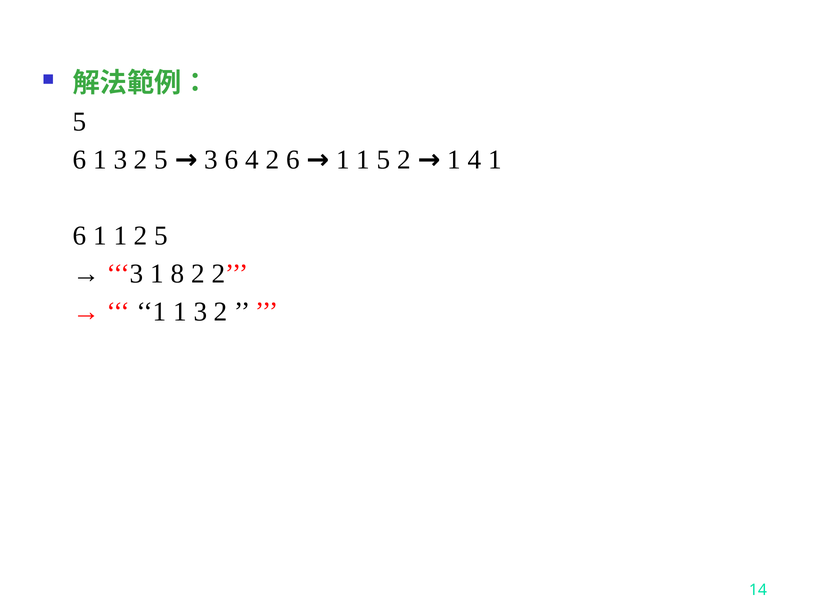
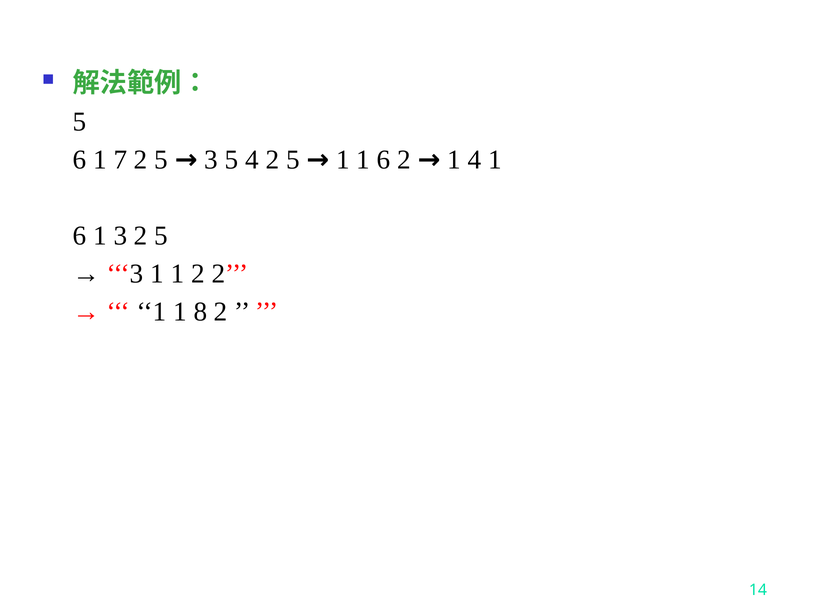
6 1 3: 3 -> 7 (120, 160)
3 6: 6 -> 5 (232, 160)
4 2 6: 6 -> 5 (293, 160)
1 1 5: 5 -> 6 (384, 160)
6 1 1: 1 -> 3 (120, 236)
3 1 8: 8 -> 1 (178, 274)
1 1 3: 3 -> 8 (200, 312)
